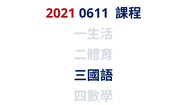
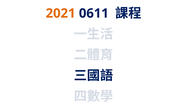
2021 colour: red -> orange (61, 13)
